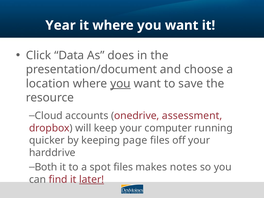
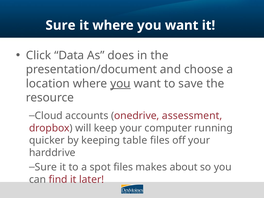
Year: Year -> Sure (61, 25)
page: page -> table (135, 140)
Both: Both -> Sure (46, 167)
notes: notes -> about (184, 167)
later underline: present -> none (92, 179)
